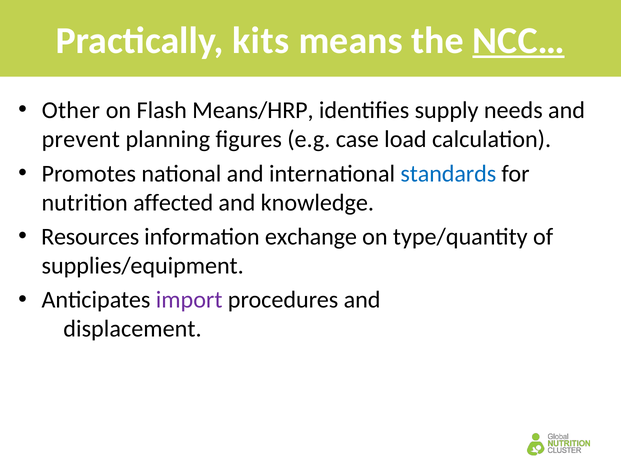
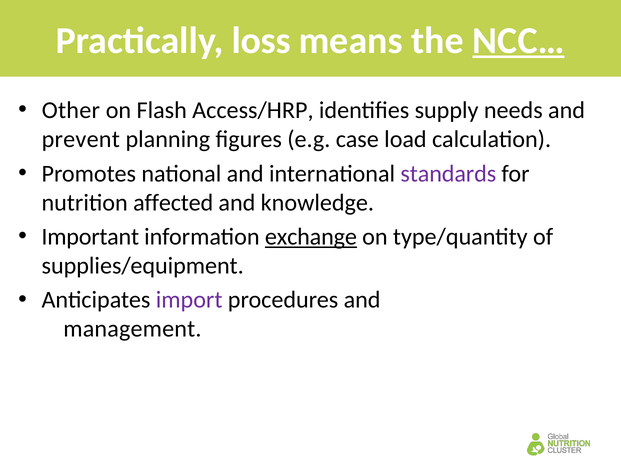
kits: kits -> loss (261, 40)
Means/HRP: Means/HRP -> Access/HRP (253, 110)
standards colour: blue -> purple (448, 173)
Resources: Resources -> Important (90, 237)
exchange underline: none -> present (311, 237)
displacement: displacement -> management (132, 329)
